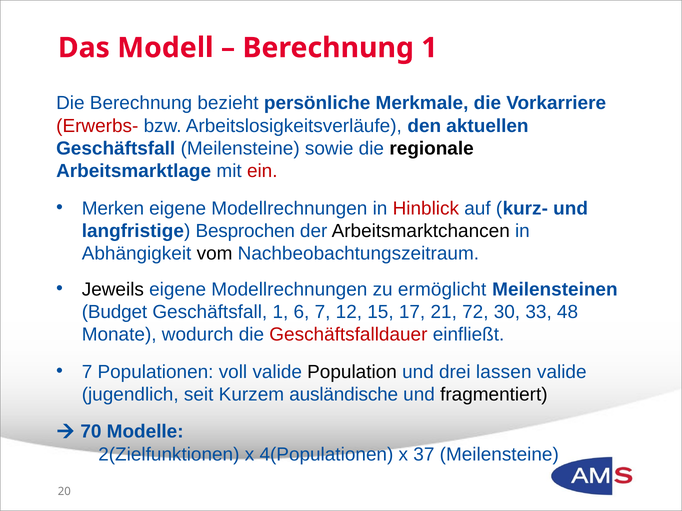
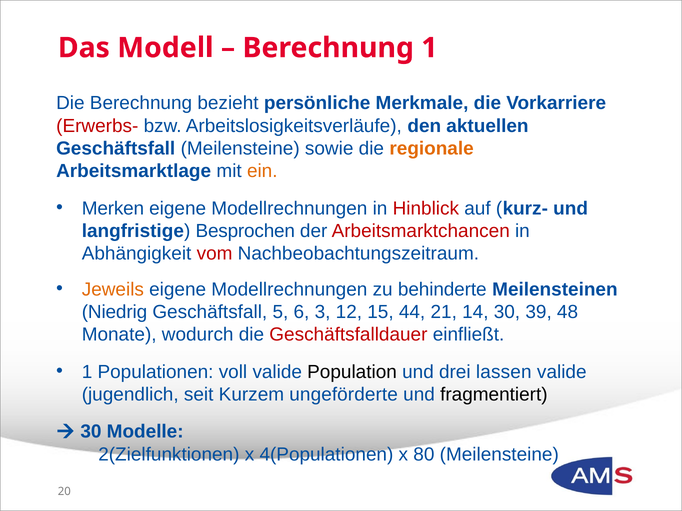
regionale colour: black -> orange (432, 149)
ein colour: red -> orange (262, 171)
Arbeitsmarktchancen colour: black -> red (421, 231)
vom colour: black -> red (215, 254)
Jeweils colour: black -> orange (113, 290)
ermöglicht: ermöglicht -> behinderte (442, 290)
Budget: Budget -> Niedrig (114, 312)
Geschäftsfall 1: 1 -> 5 (280, 312)
6 7: 7 -> 3 (323, 312)
17: 17 -> 44 (412, 312)
72: 72 -> 14 (475, 312)
33: 33 -> 39 (539, 312)
7: 7 -> 1 (87, 372)
ausländische: ausländische -> ungeförderte (344, 395)
70: 70 -> 30 (91, 432)
37: 37 -> 80 (424, 455)
